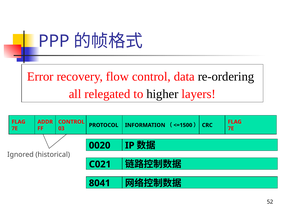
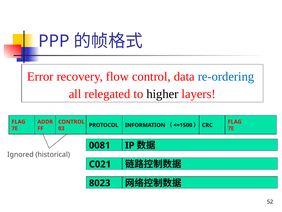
re-ordering colour: black -> blue (226, 76)
0020: 0020 -> 0081 (100, 145)
8041: 8041 -> 8023 (100, 183)
